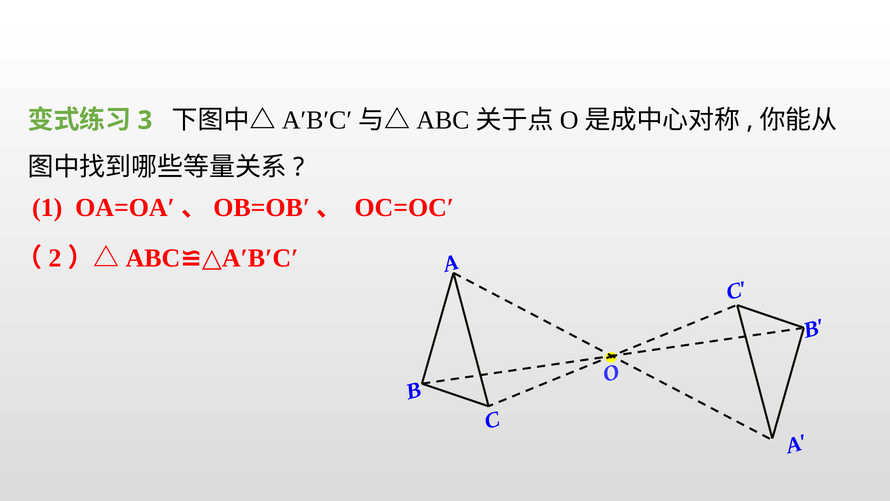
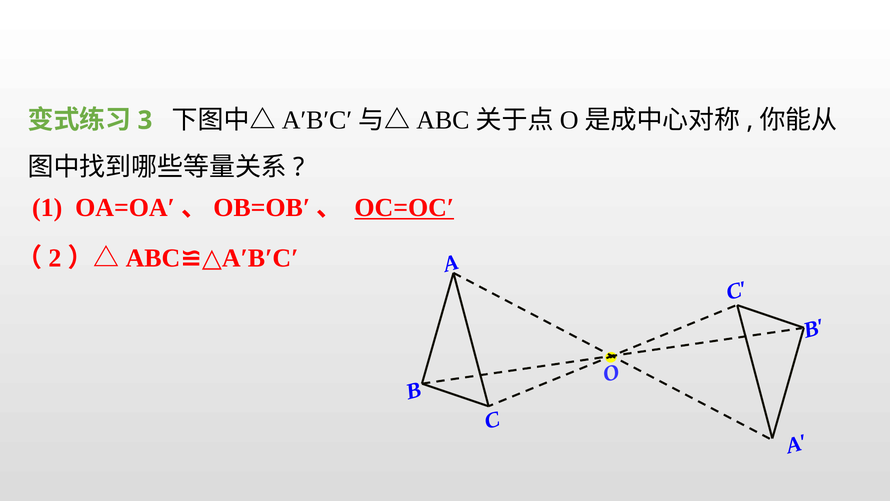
OC=OC′ underline: none -> present (404, 207)
